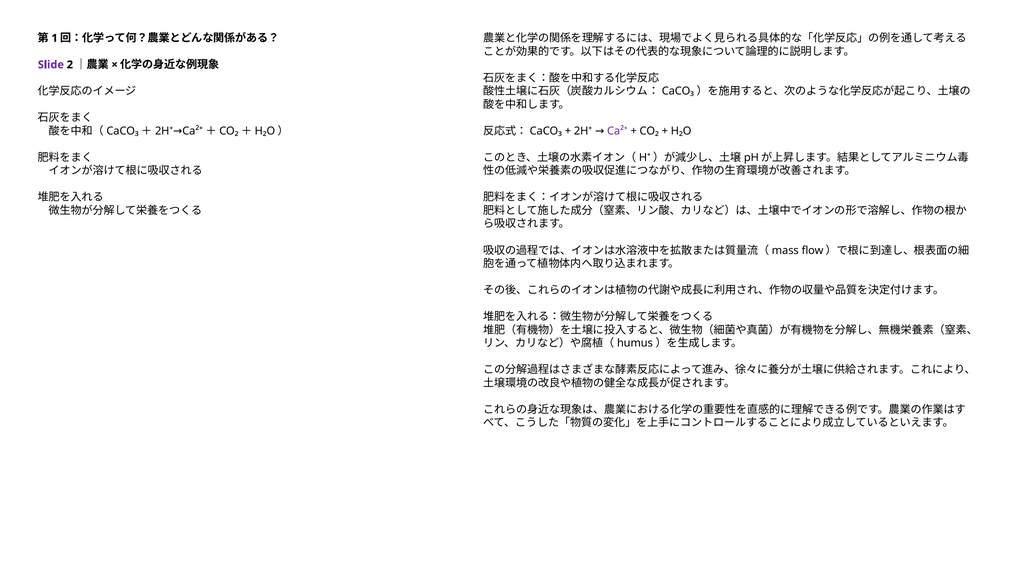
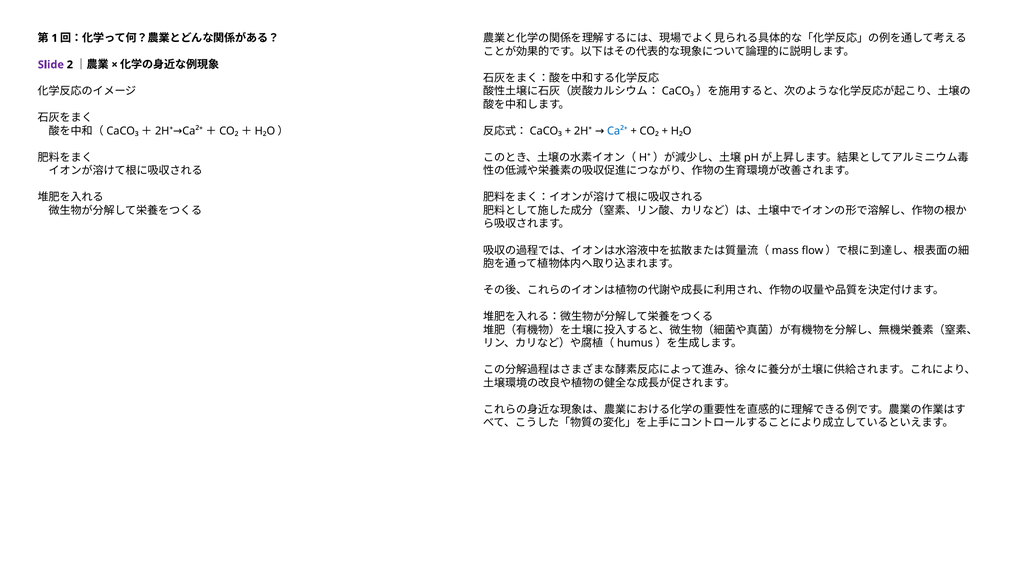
Ca²⁺ colour: purple -> blue (617, 131)
